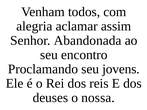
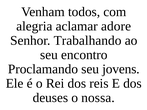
assim: assim -> adore (116, 26)
Abandonada: Abandonada -> Trabalhando (88, 41)
